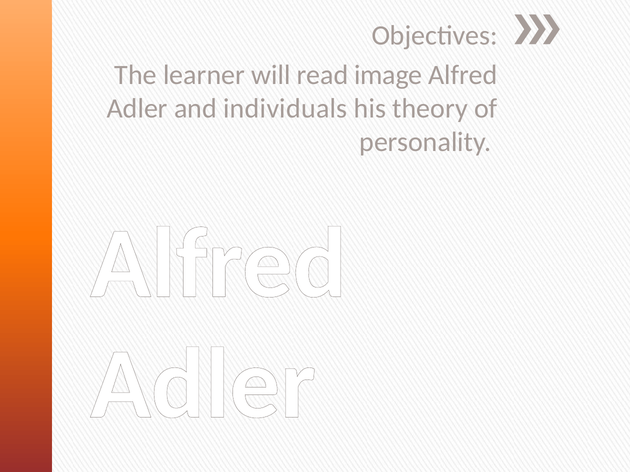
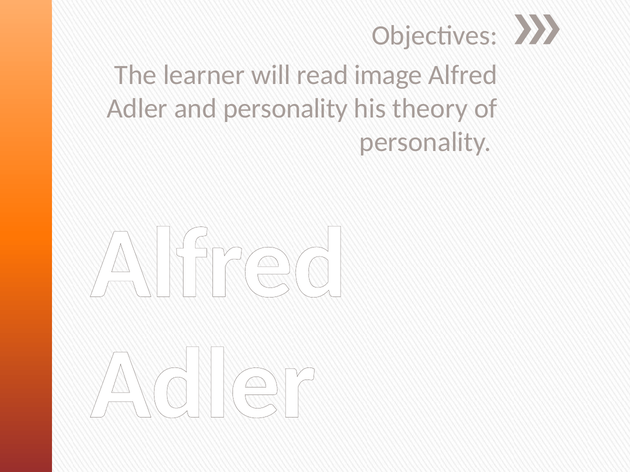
and individuals: individuals -> personality (286, 109)
